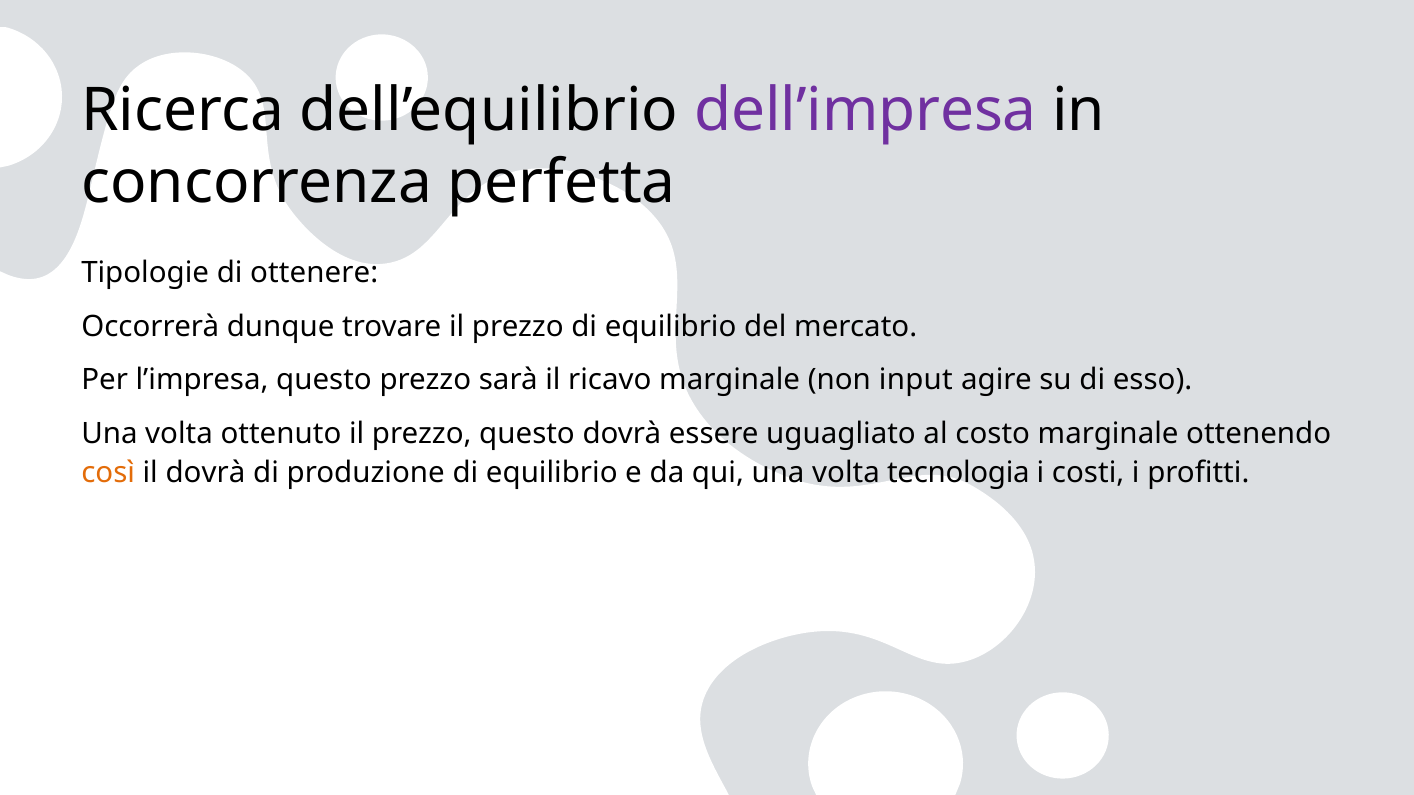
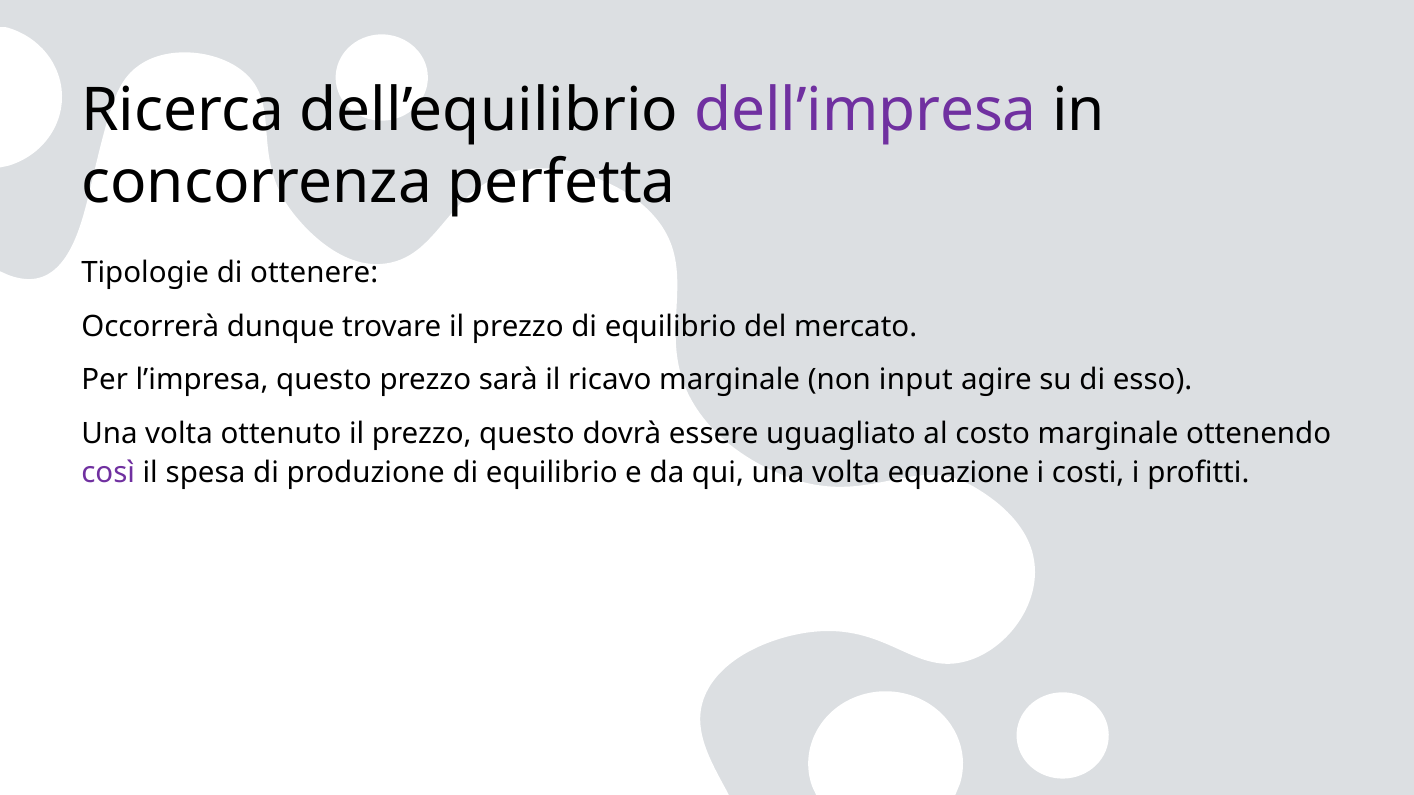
così colour: orange -> purple (108, 473)
il dovrà: dovrà -> spesa (205, 473)
tecnologia: tecnologia -> equazione (958, 473)
